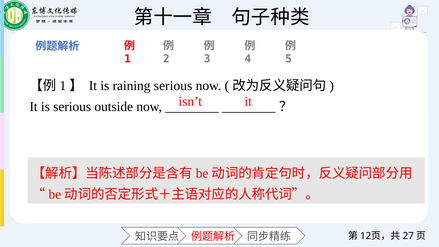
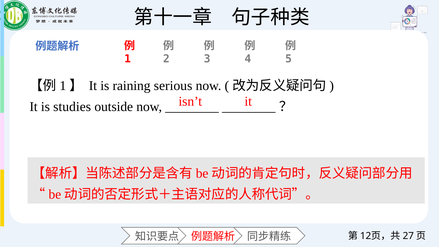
is serious: serious -> studies (72, 107)
